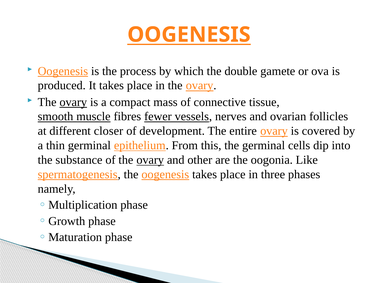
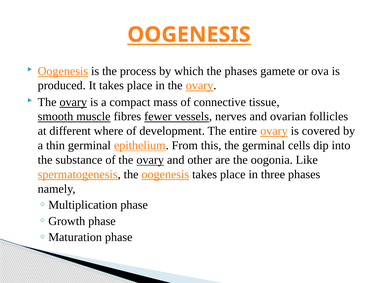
the double: double -> phases (241, 71)
closer: closer -> where (109, 131)
